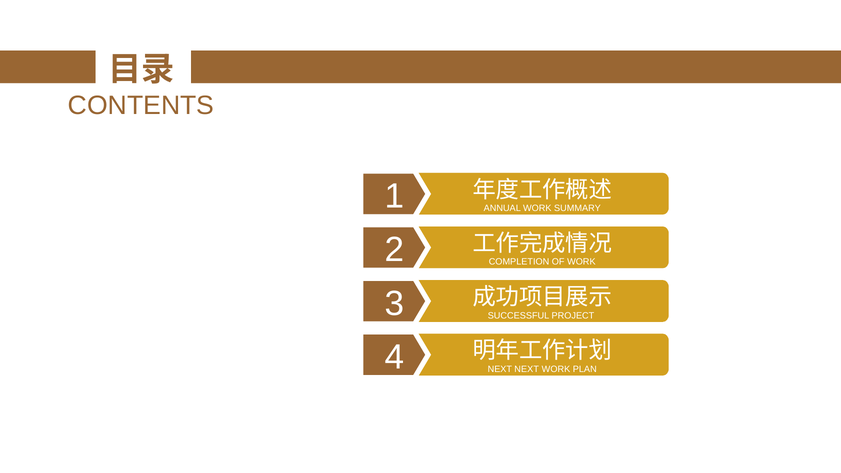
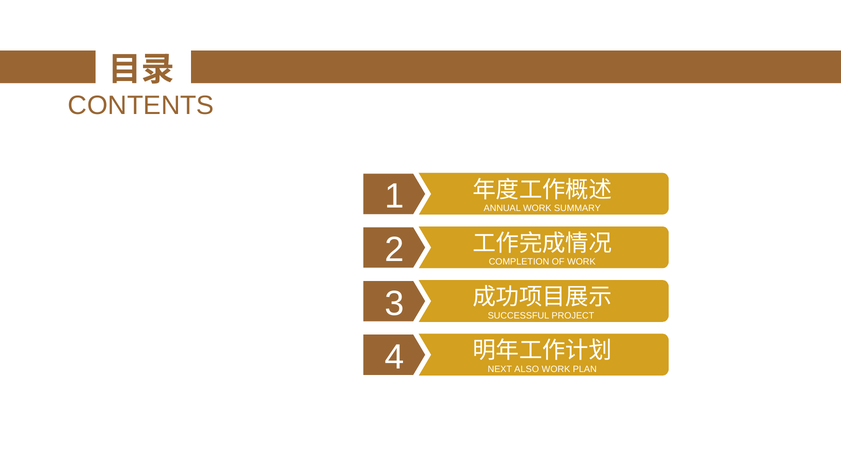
NEXT NEXT: NEXT -> ALSO (527, 369)
